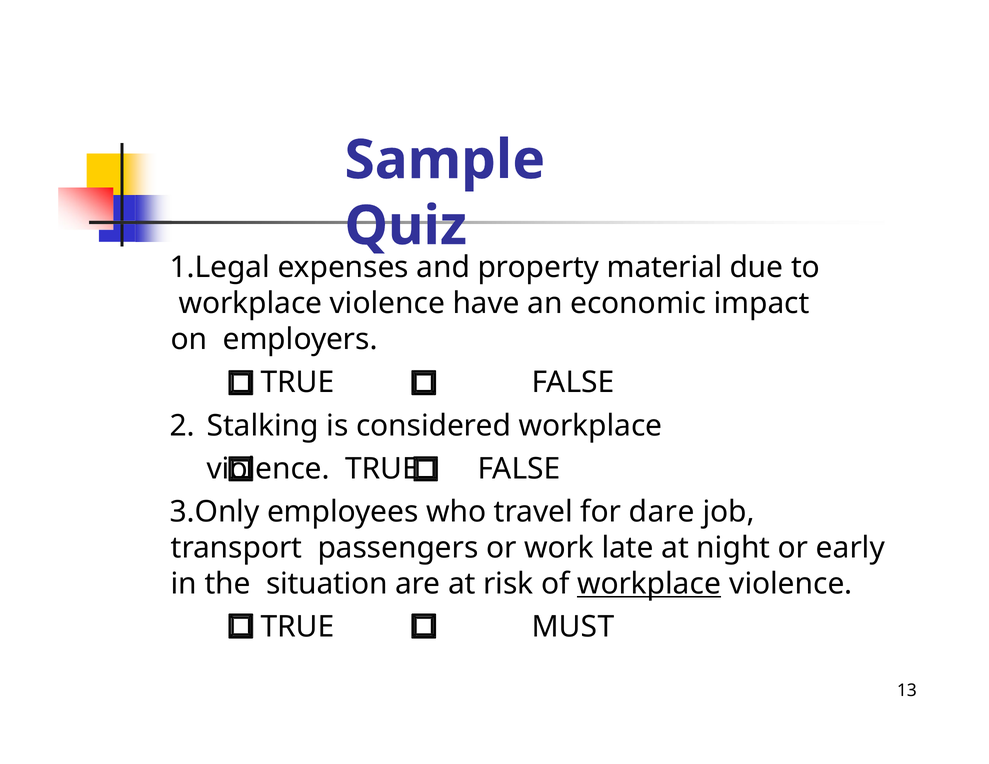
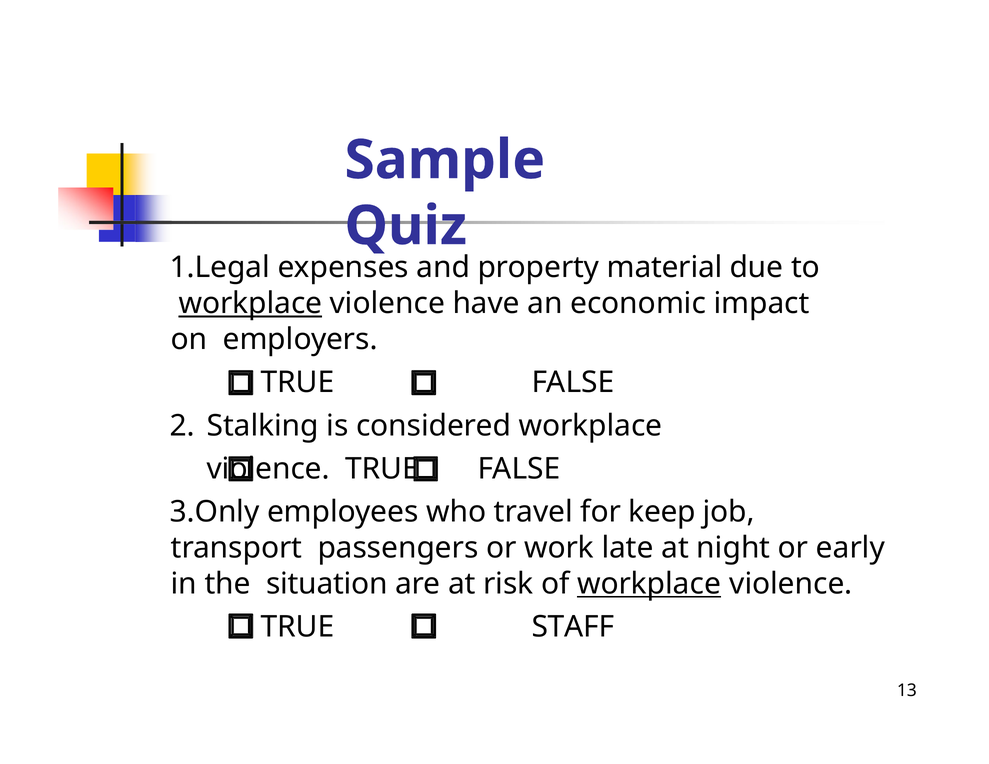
workplace underline: none -> present (250, 304)
dare: dare -> keep (662, 512)
MUST: MUST -> STAFF (573, 627)
